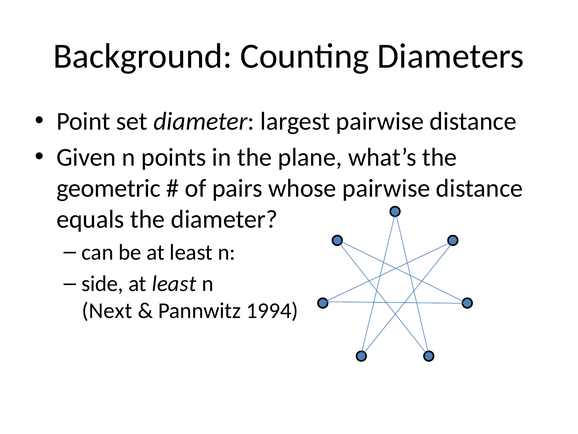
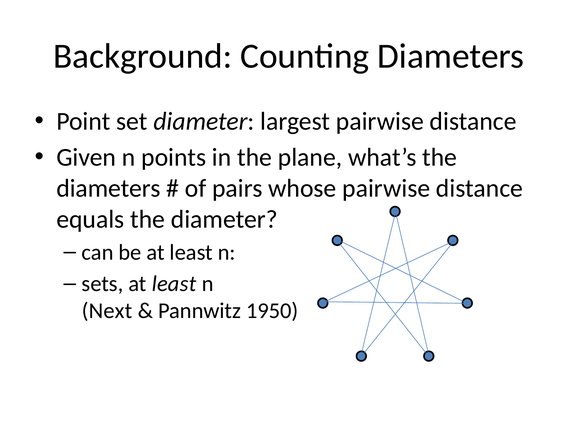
geometric: geometric -> diameters (109, 188)
side: side -> sets (102, 284)
1994: 1994 -> 1950 (272, 310)
